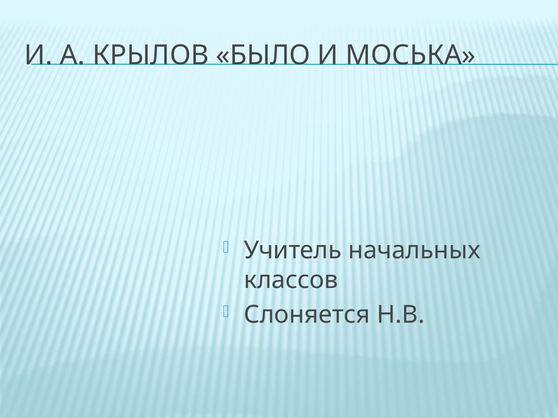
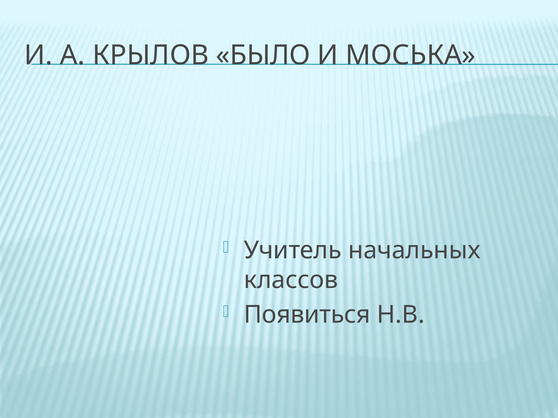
Слоняется: Слоняется -> Появиться (307, 315)
